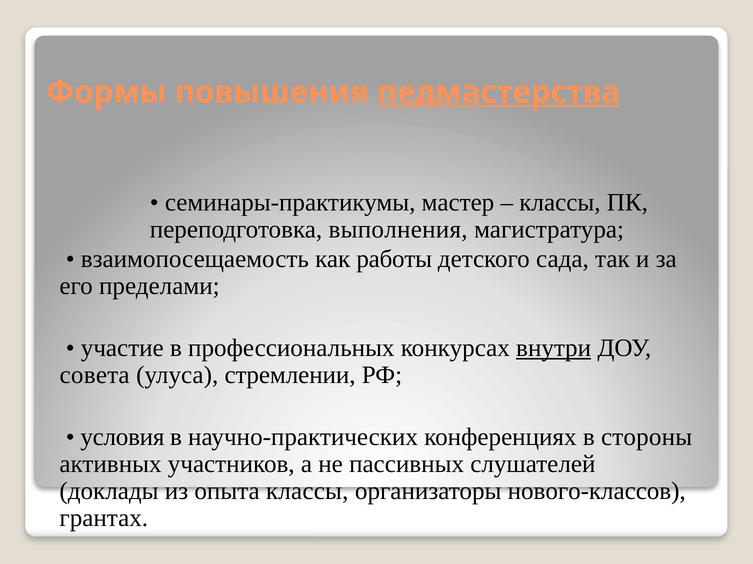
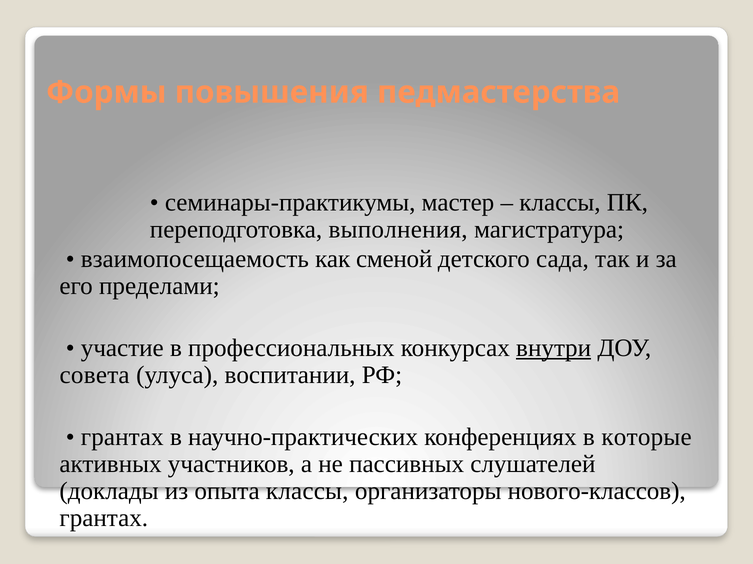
педмастерства underline: present -> none (499, 92)
работы: работы -> сменой (394, 259)
стремлении: стремлении -> воспитании (290, 375)
условия: условия -> грантах (122, 437)
стороны: стороны -> которые (647, 437)
